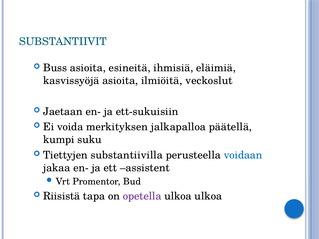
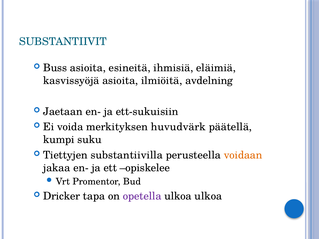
veckoslut: veckoslut -> avdelning (209, 81)
jalkapalloa: jalkapalloa -> huvudvärk (178, 127)
voidaan colour: blue -> orange (243, 155)
assistent: assistent -> opiskelee (145, 168)
Riisistä: Riisistä -> Dricker (62, 196)
